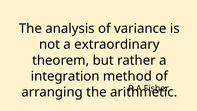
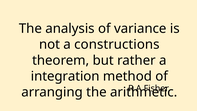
extraordinary: extraordinary -> constructions (117, 44)
